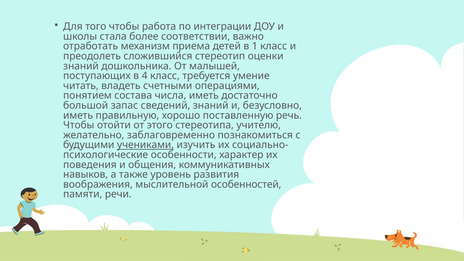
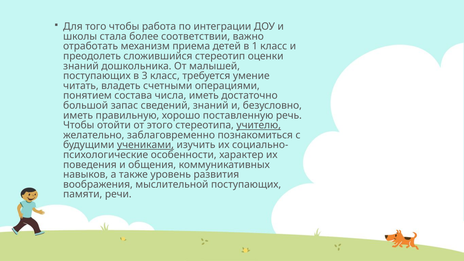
4: 4 -> 3 (145, 76)
учителю underline: none -> present (259, 125)
мыслительной особенностей: особенностей -> поступающих (246, 184)
